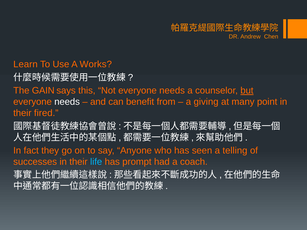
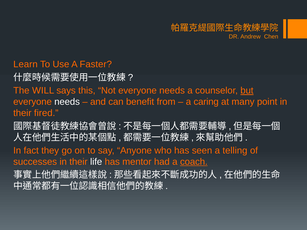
Works: Works -> Faster (96, 64)
GAIN: GAIN -> WILL (43, 91)
giving: giving -> caring (206, 102)
life colour: light blue -> white (96, 162)
prompt: prompt -> mentor (137, 162)
coach underline: none -> present (194, 162)
